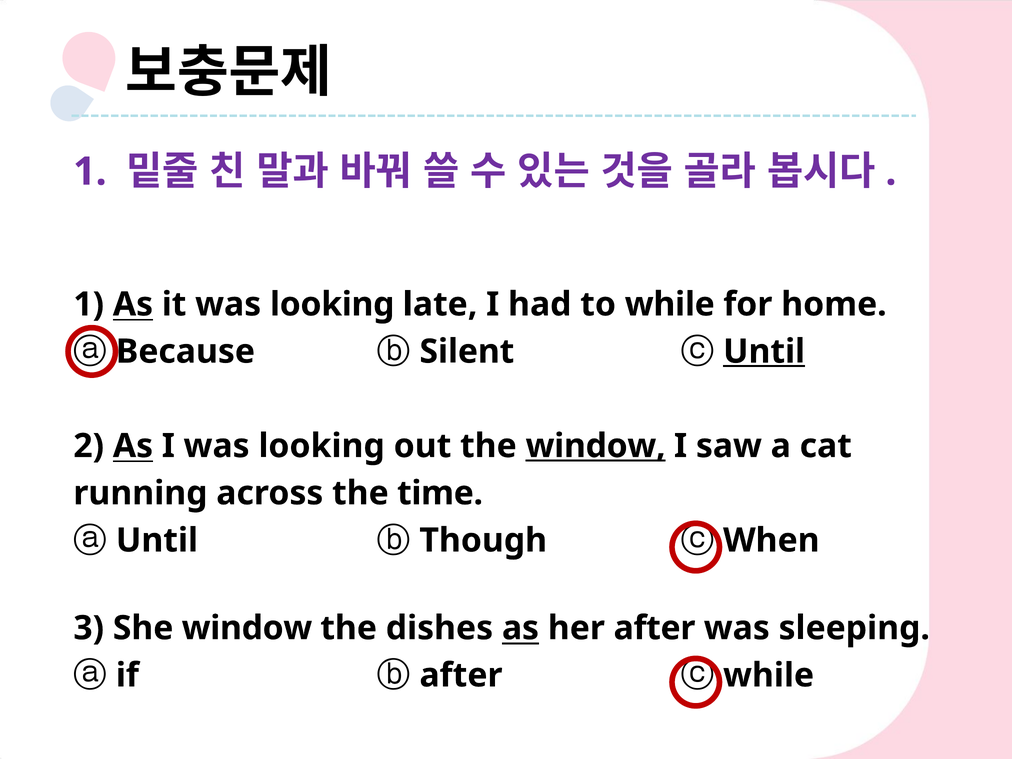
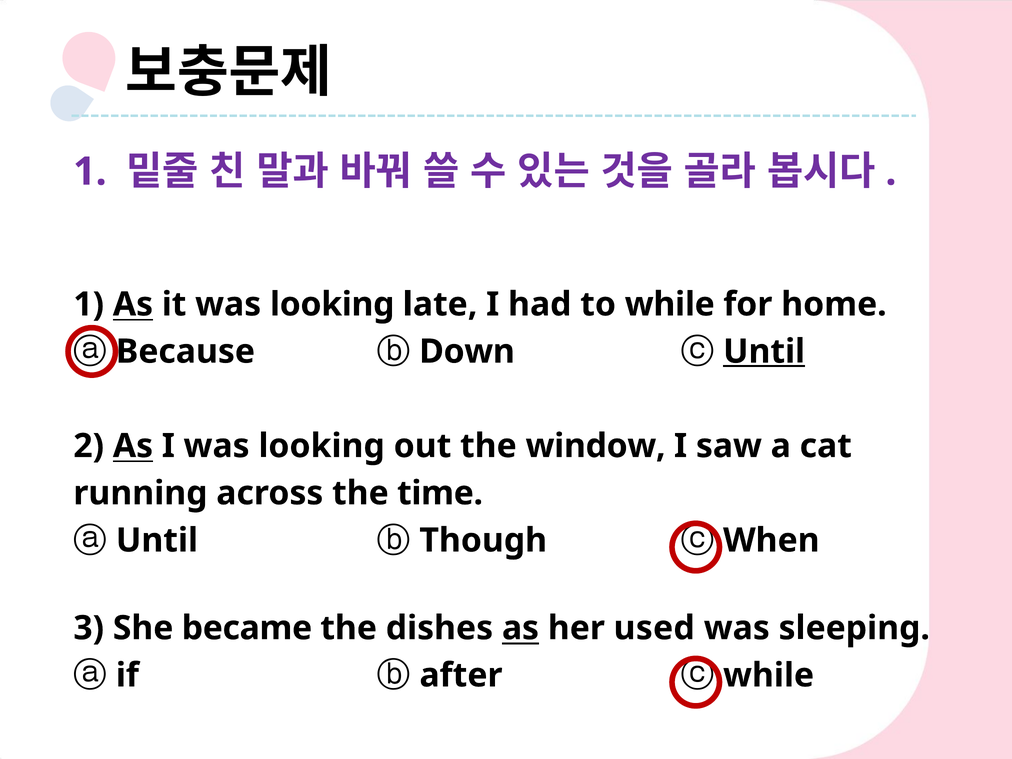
Silent: Silent -> Down (467, 352)
window underline: present -> none (596, 446)
She window: window -> became (247, 628)
her after: after -> used (654, 628)
